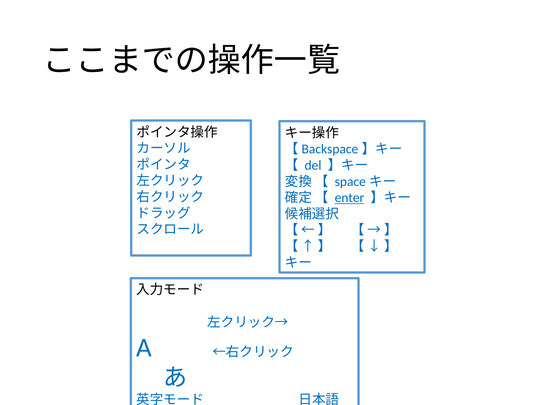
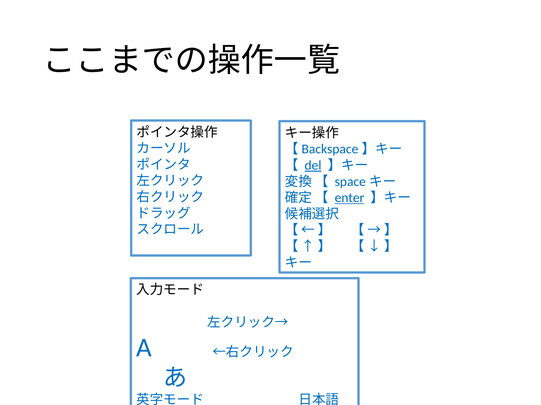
del underline: none -> present (313, 166)
